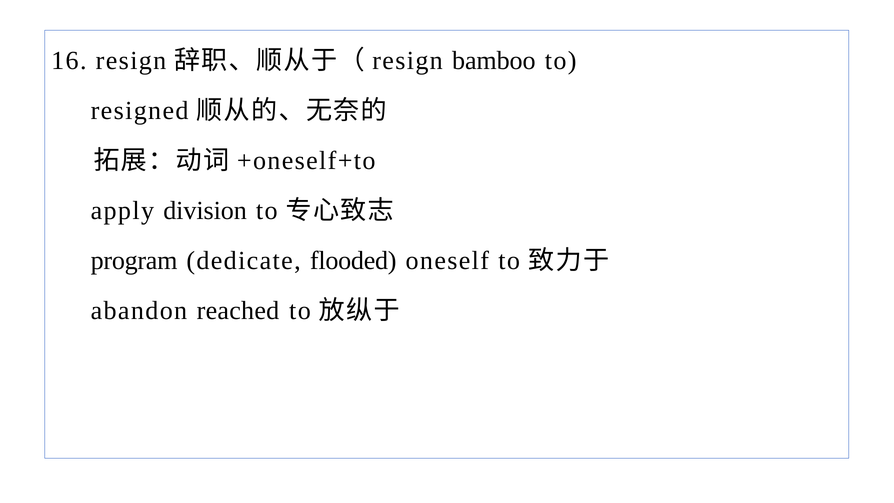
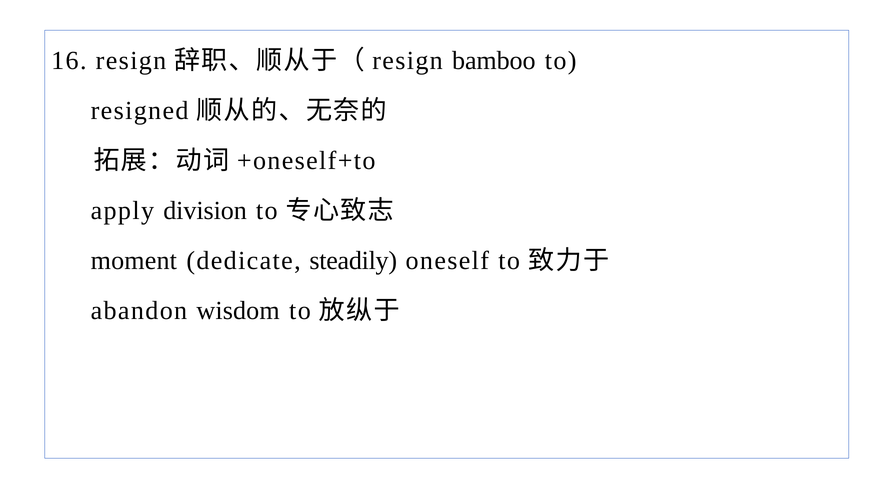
program: program -> moment (134, 261)
flooded: flooded -> steadily (353, 261)
reached: reached -> wisdom (238, 311)
